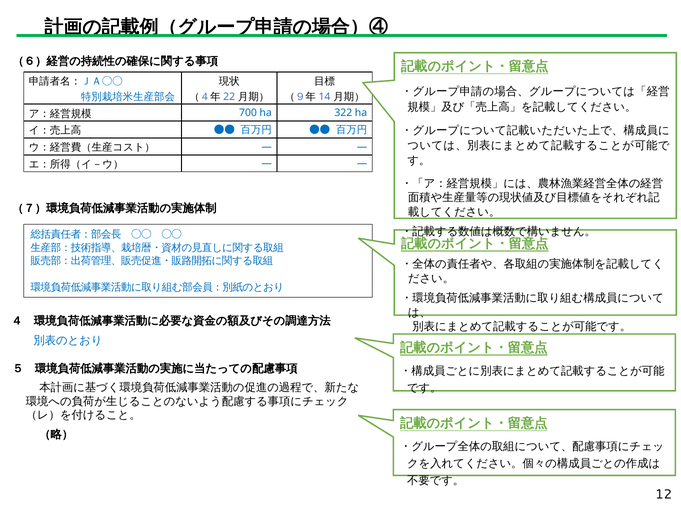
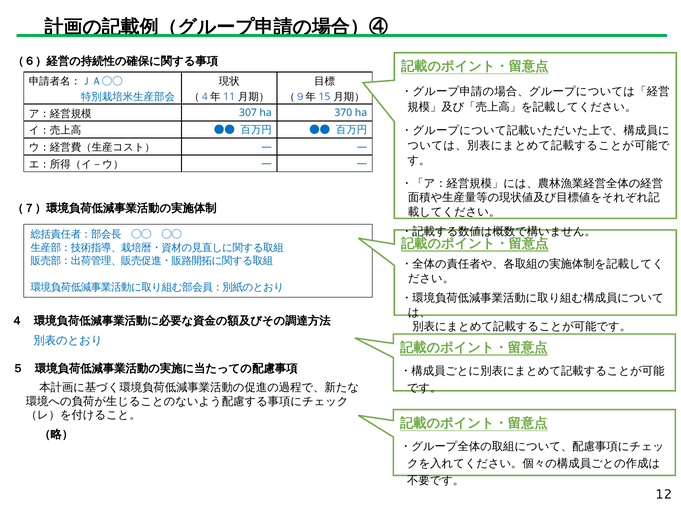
22: 22 -> 11 (229, 97)
14: 14 -> 15 (324, 97)
700: 700 -> 307 (248, 113)
322: 322 -> 370 (343, 113)
